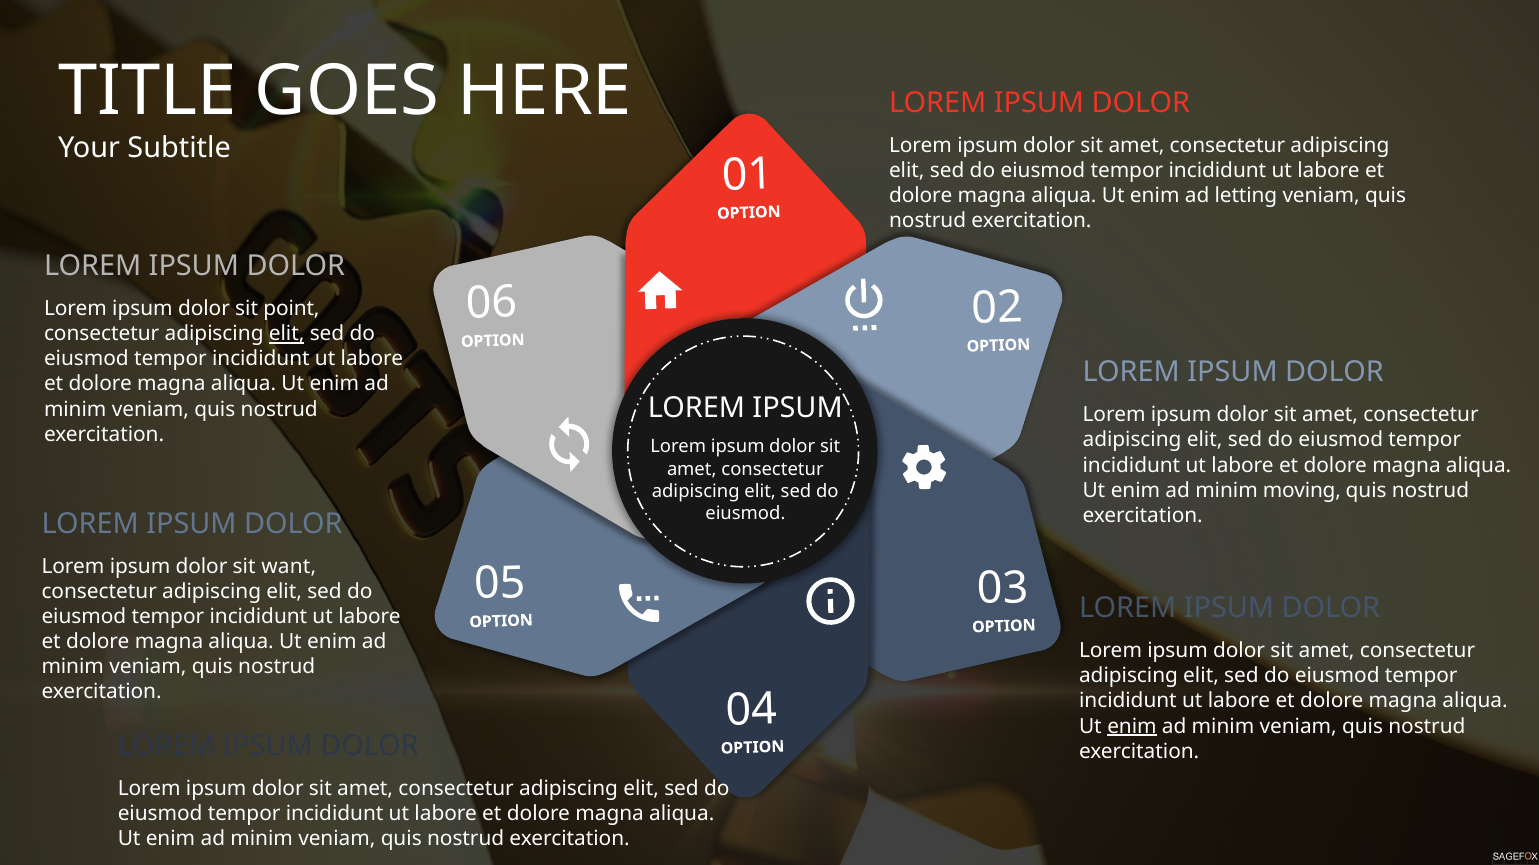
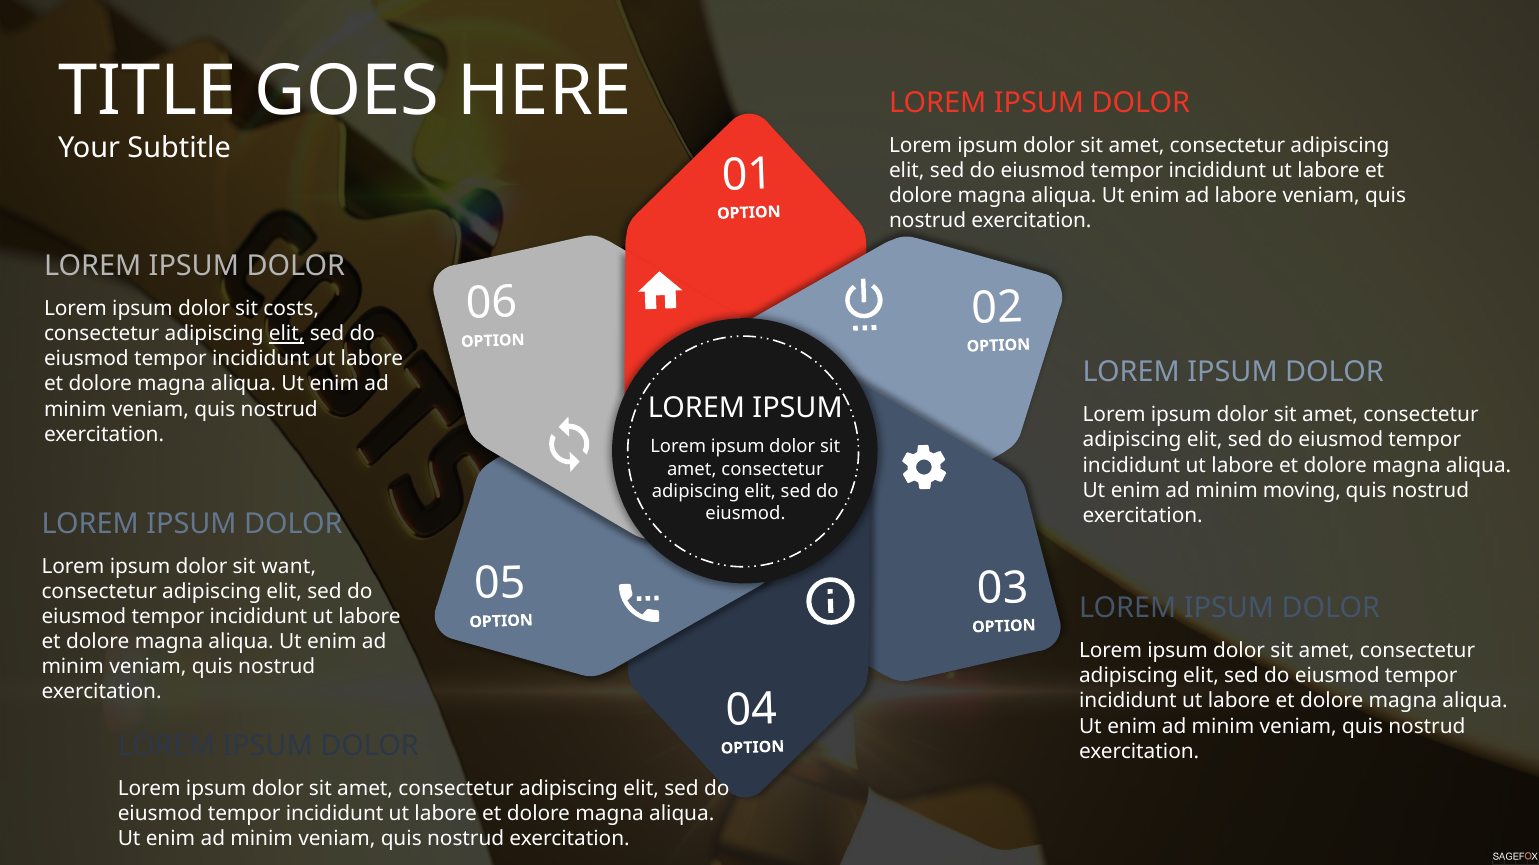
ad letting: letting -> labore (1246, 196)
point: point -> costs (291, 309)
enim underline: present -> none (1132, 727)
